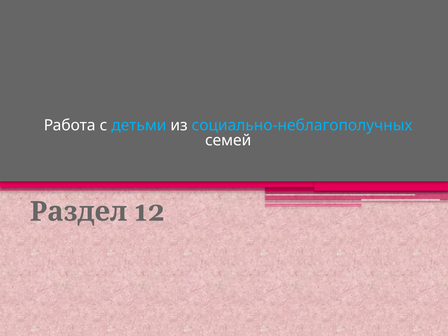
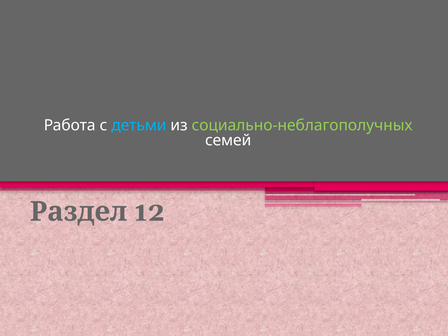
социально-неблагополучных colour: light blue -> light green (302, 125)
